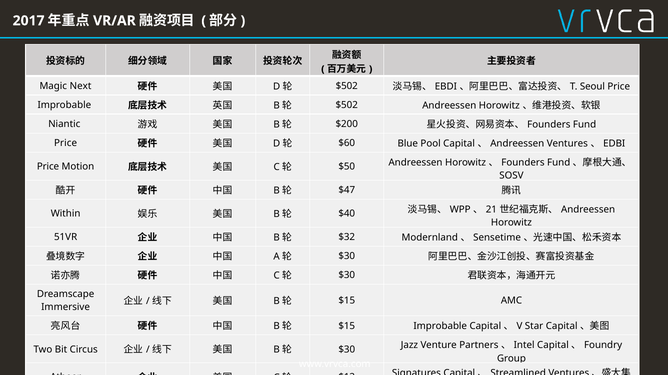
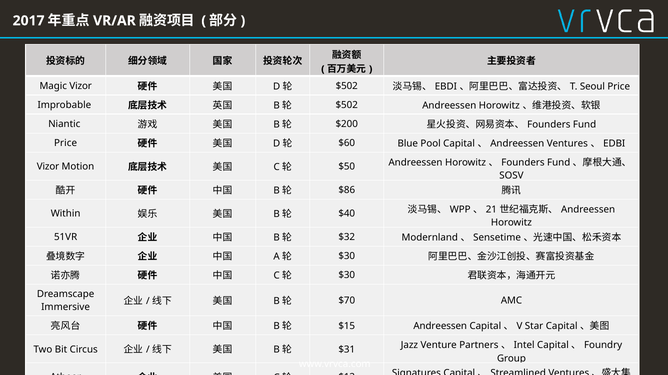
Magic Next: Next -> Vizor (81, 86)
Price: Price -> Vizor (48, 167)
$47: $47 -> $86 (347, 191)
$15: $15 -> $70 (347, 301)
$15 Improbable: Improbable -> Andreessen (440, 327)
$30: $30 -> $31 (347, 350)
